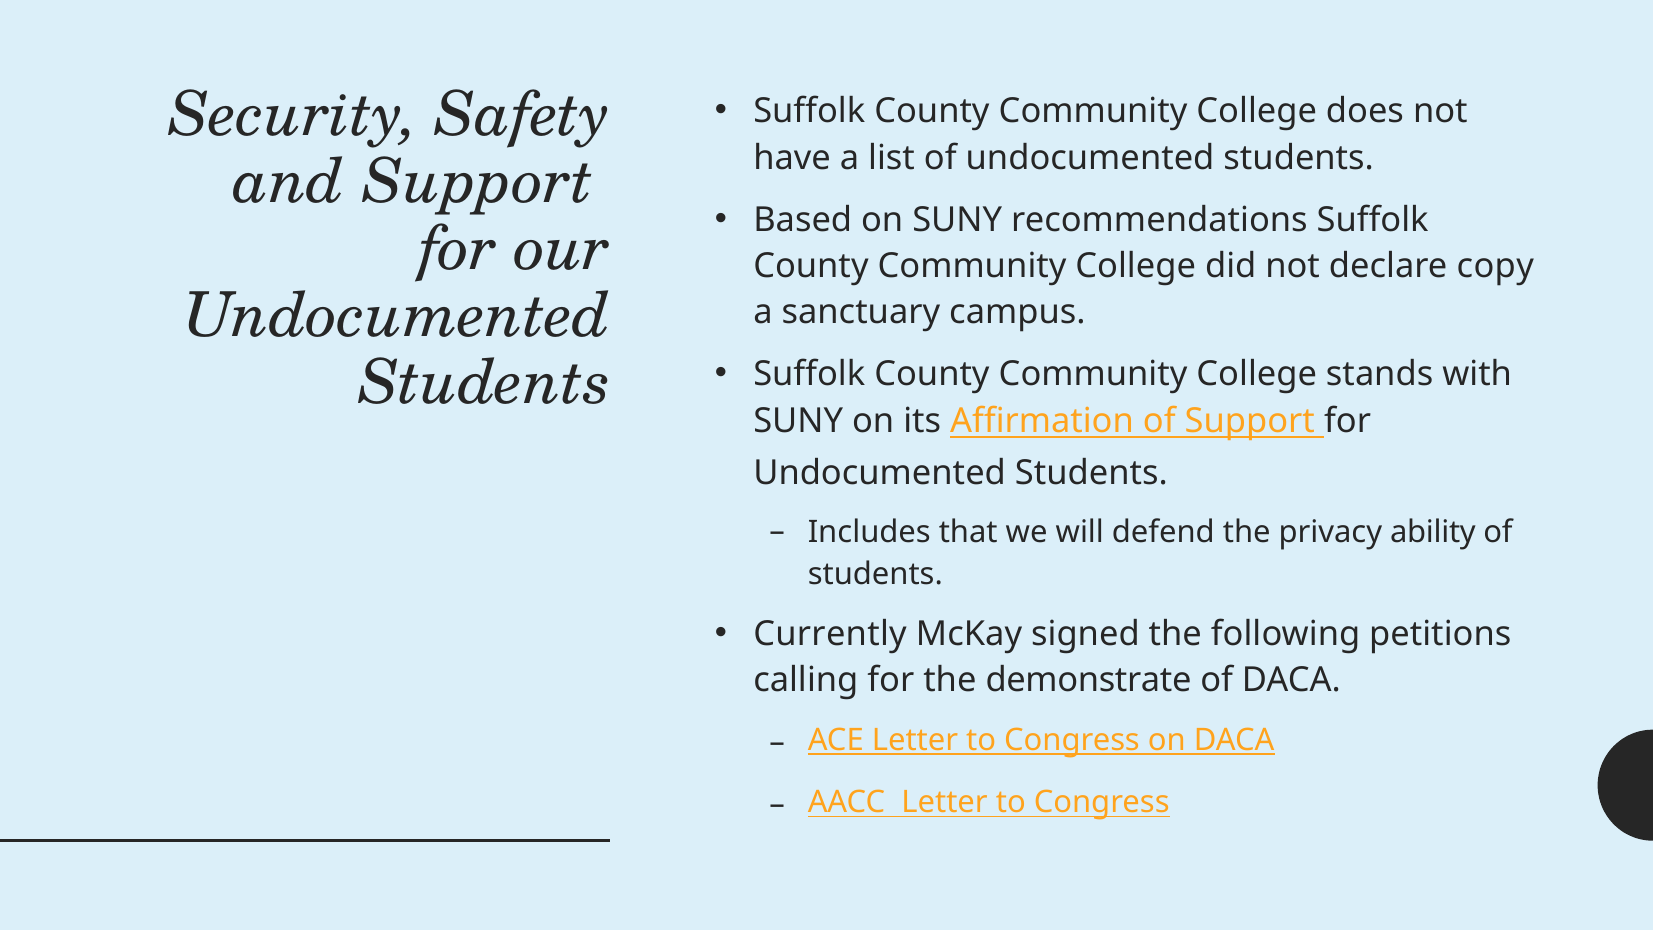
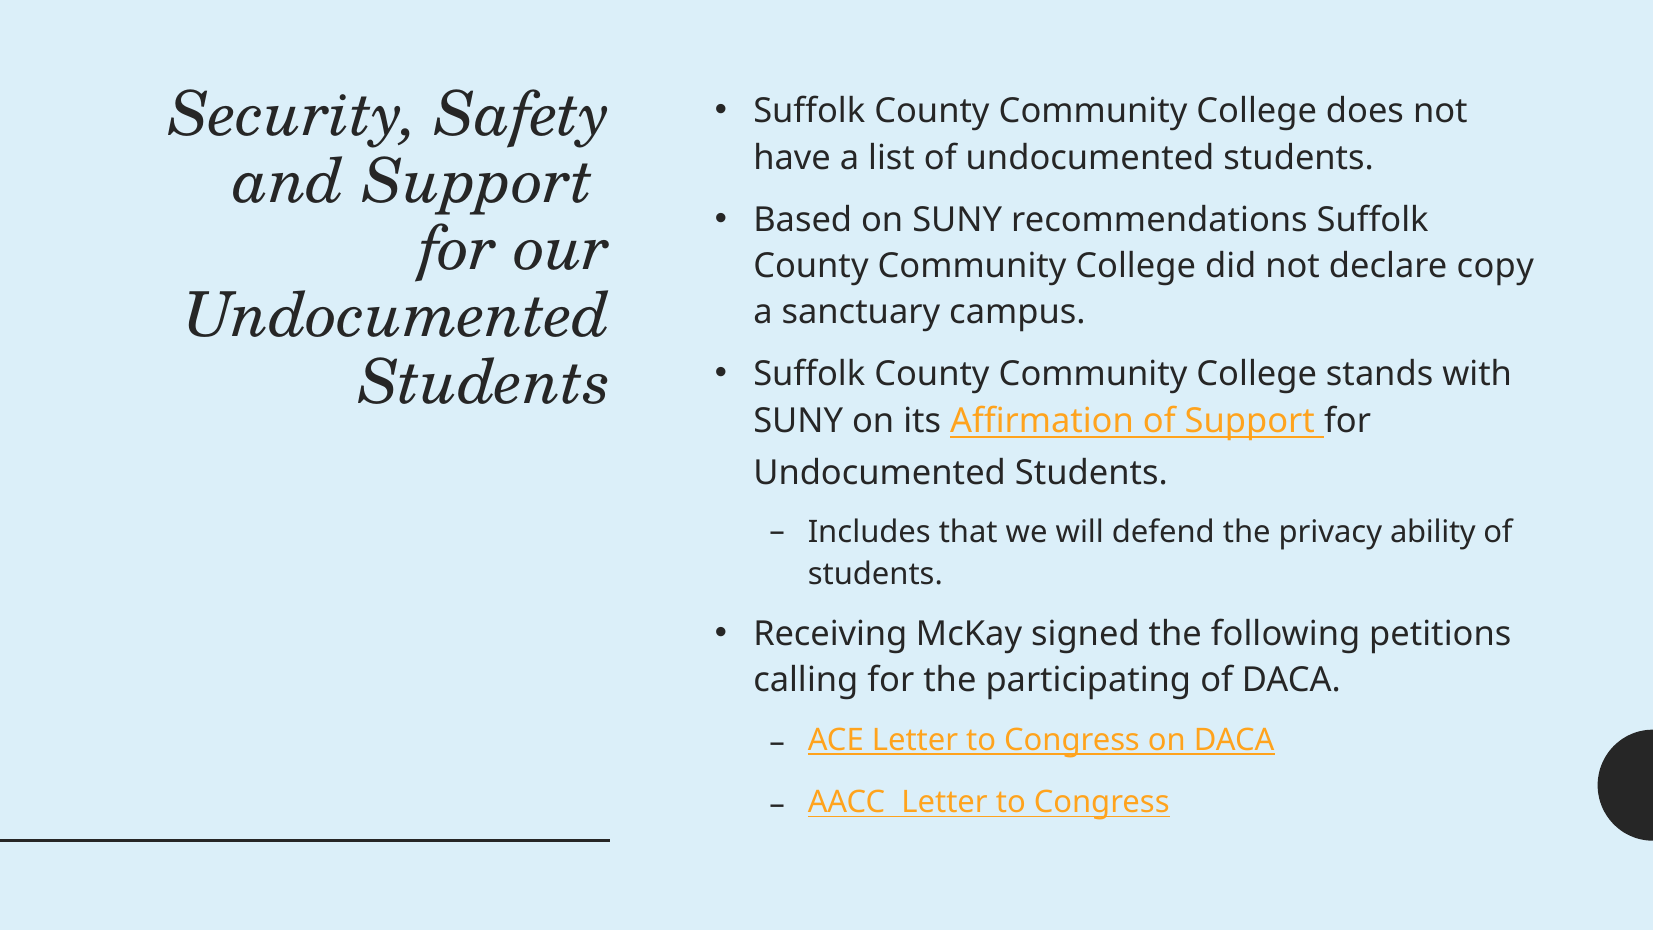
Currently: Currently -> Receiving (830, 634)
demonstrate: demonstrate -> participating (1088, 680)
